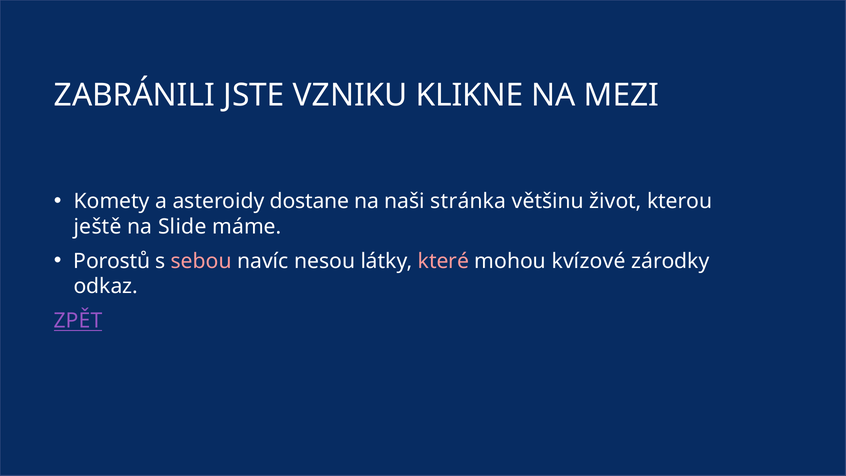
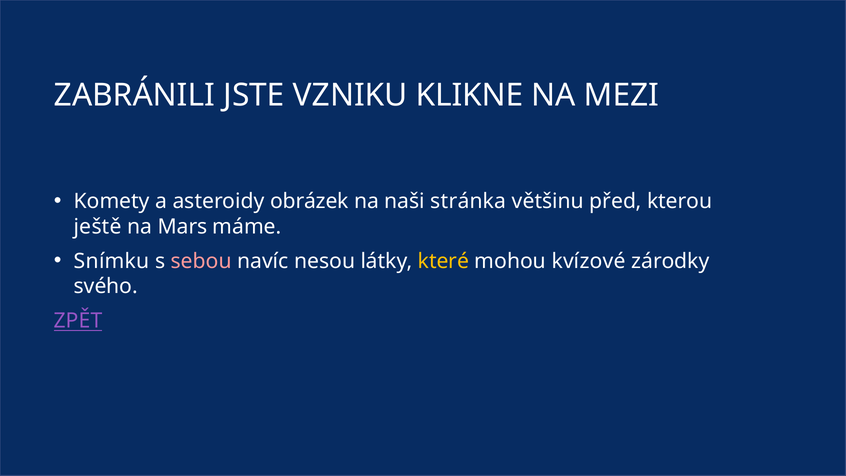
dostane: dostane -> obrázek (309, 201)
život: život -> před (616, 201)
Slide: Slide -> Mars (183, 227)
Porostů: Porostů -> Snímku (112, 261)
které colour: pink -> yellow (443, 261)
odkaz: odkaz -> svého (106, 286)
